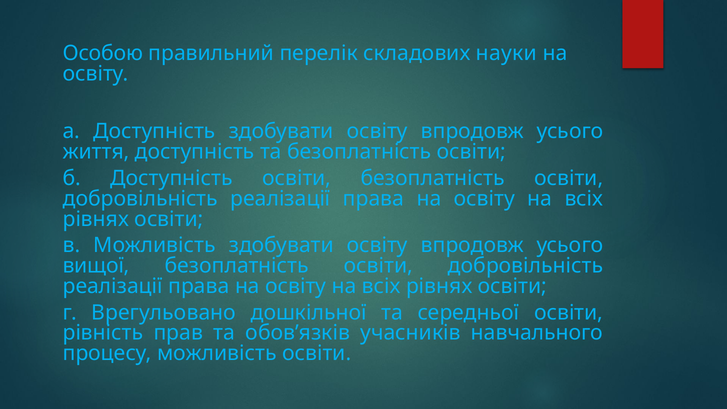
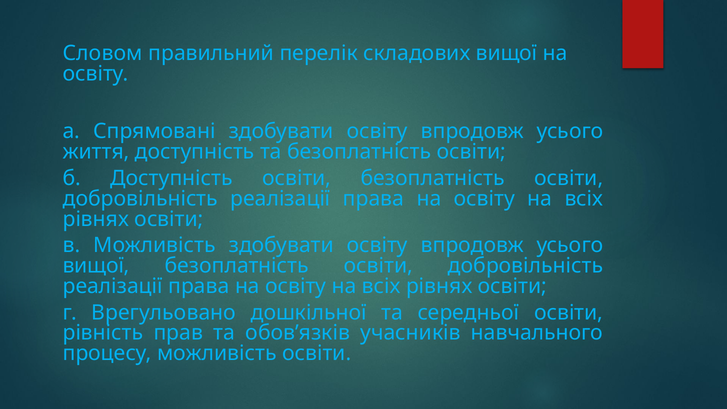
Особою: Особою -> Словом (103, 53)
складових науки: науки -> вищої (507, 53)
а Доступність: Доступність -> Спрямовані (154, 131)
